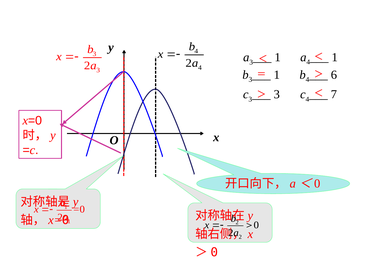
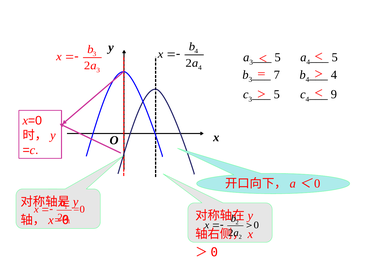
1: 1 -> 5 (335, 57)
1: 1 -> 5 (278, 57)
6: 6 -> 4 (334, 75)
1: 1 -> 7 (277, 75)
7: 7 -> 9 (334, 95)
3: 3 -> 5 (277, 95)
